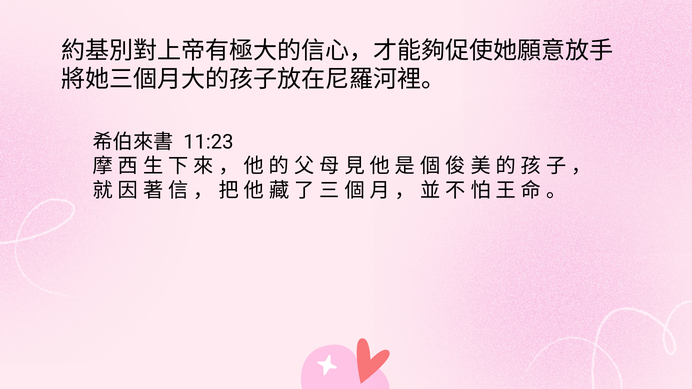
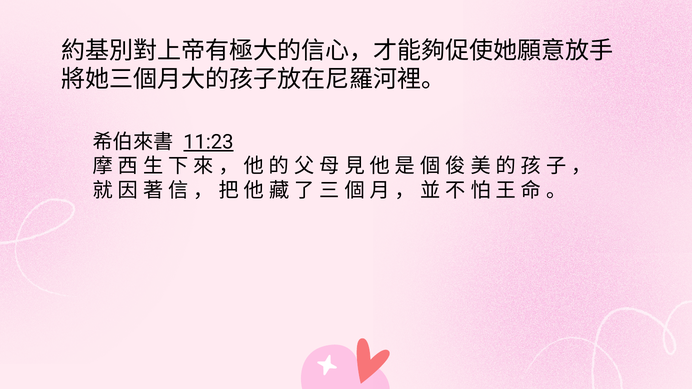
11:23 underline: none -> present (208, 142)
